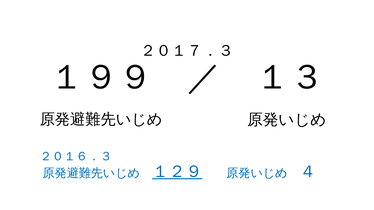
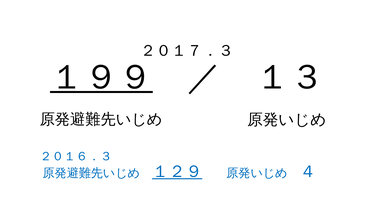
１９９ underline: none -> present (101, 78)
